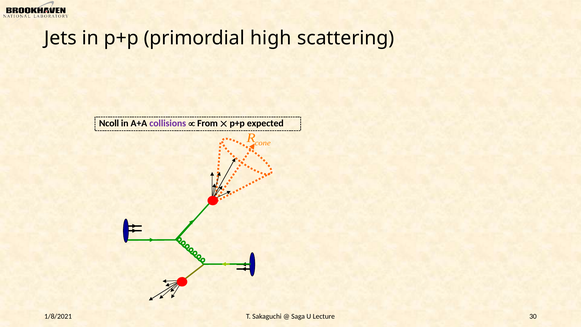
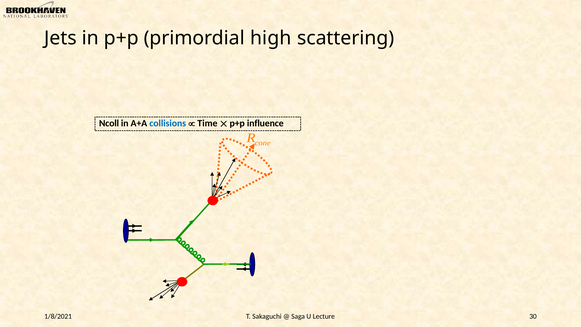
collisions colour: purple -> blue (168, 123)
From: From -> Time (207, 123)
expected: expected -> influence (265, 123)
